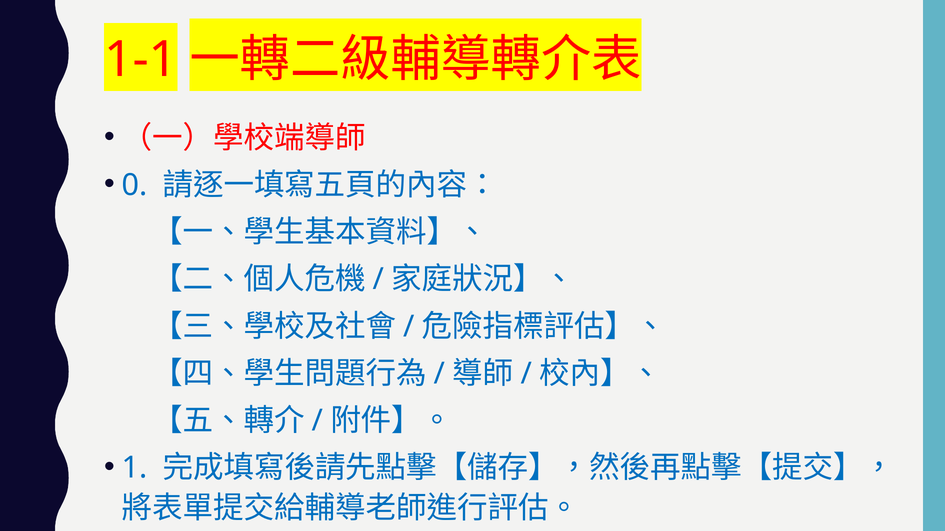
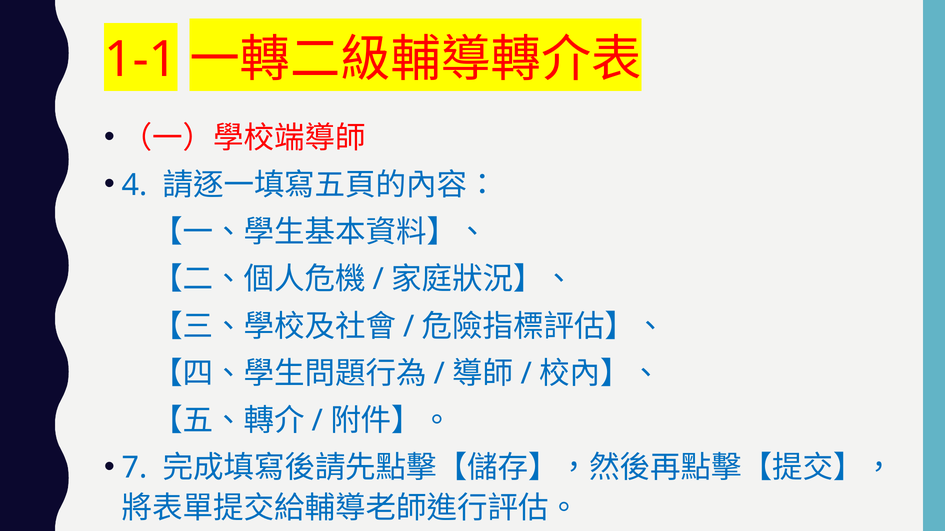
0: 0 -> 4 (135, 185)
1: 1 -> 7 (135, 468)
